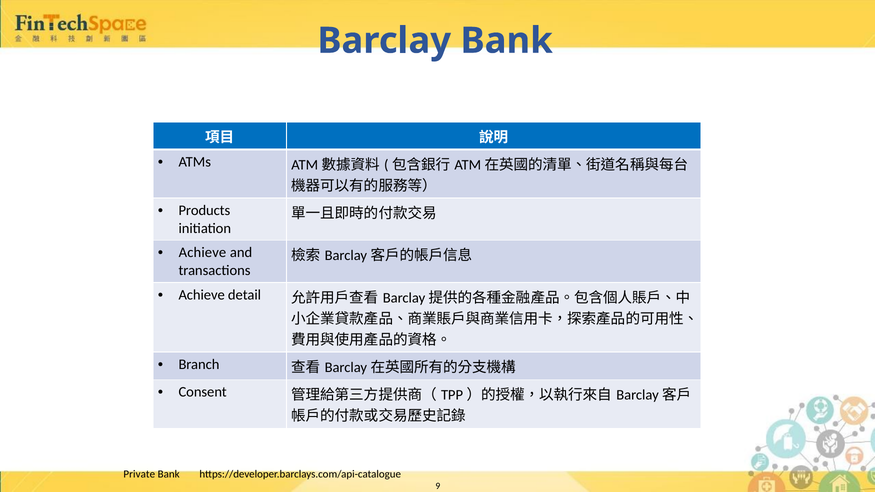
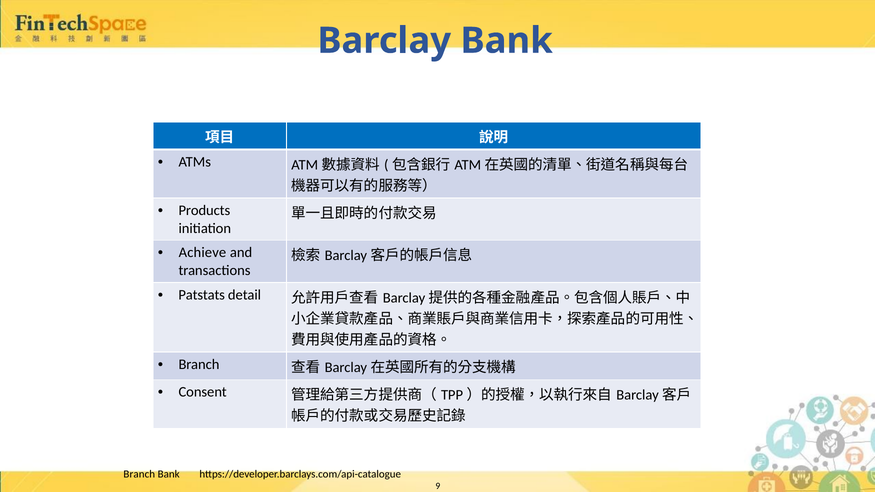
Achieve: Achieve -> Patstats (202, 295)
Private: Private -> Branch (139, 474)
